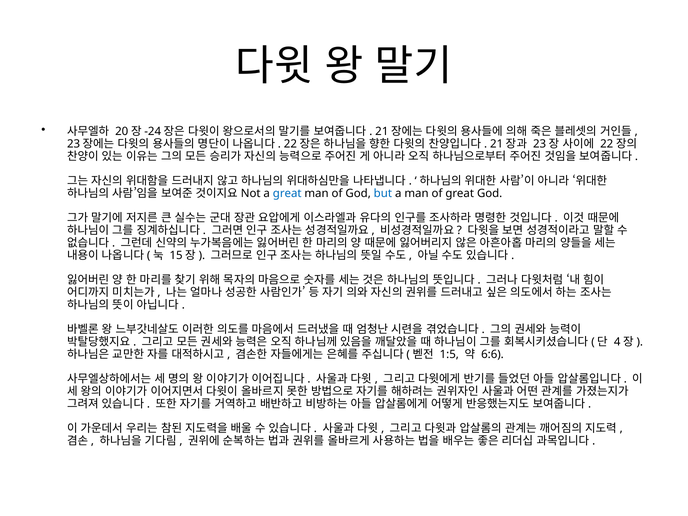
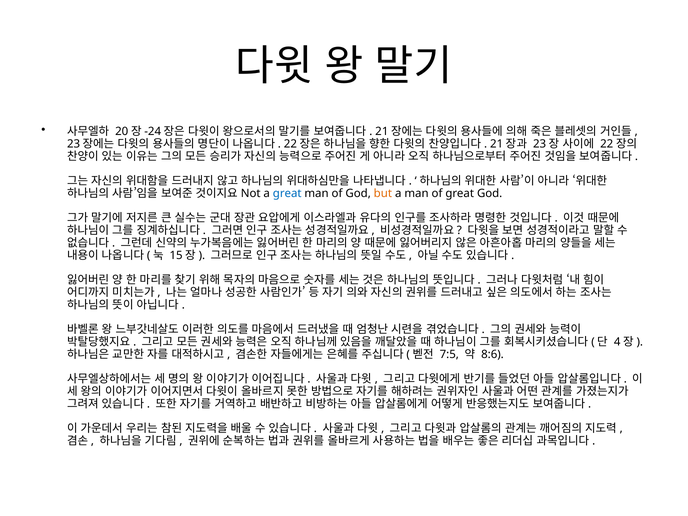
but colour: blue -> orange (383, 193)
1:5: 1:5 -> 7:5 (449, 354)
6:6: 6:6 -> 8:6 (492, 354)
